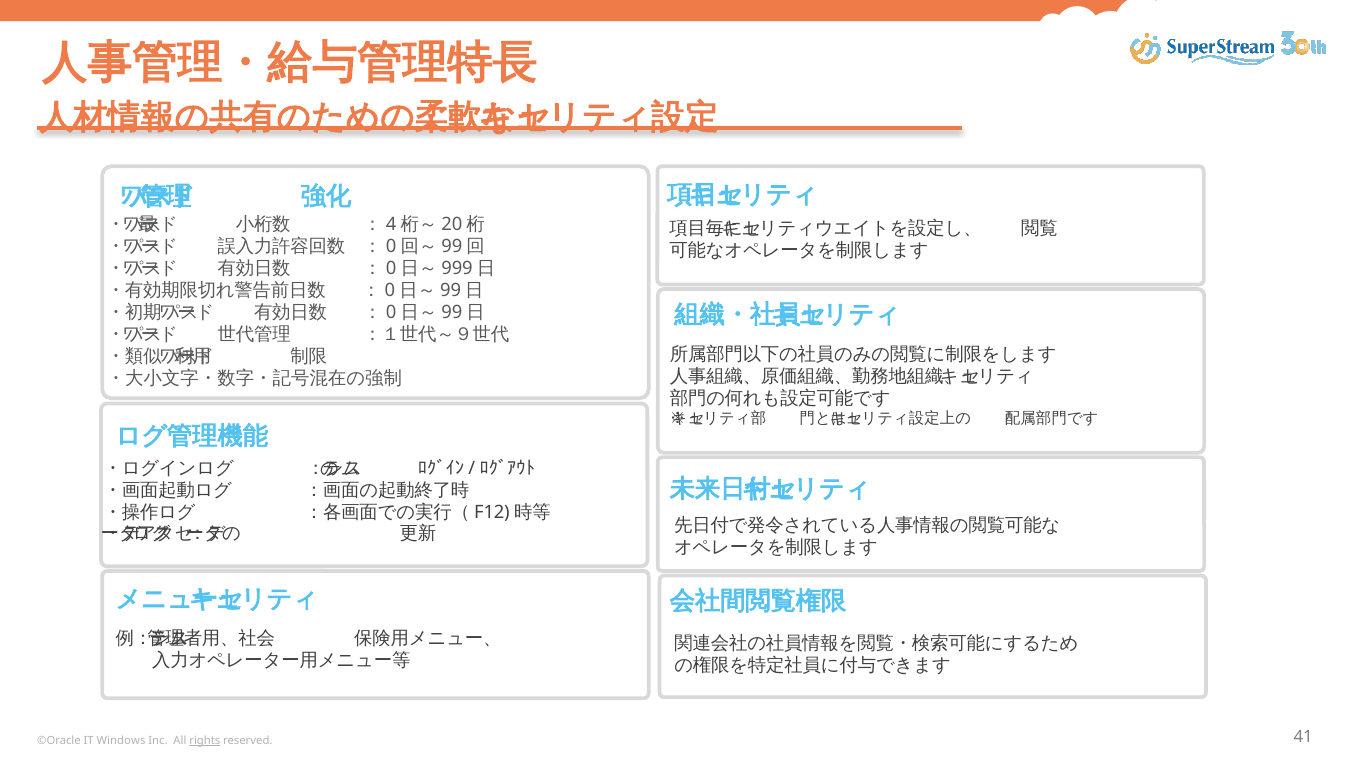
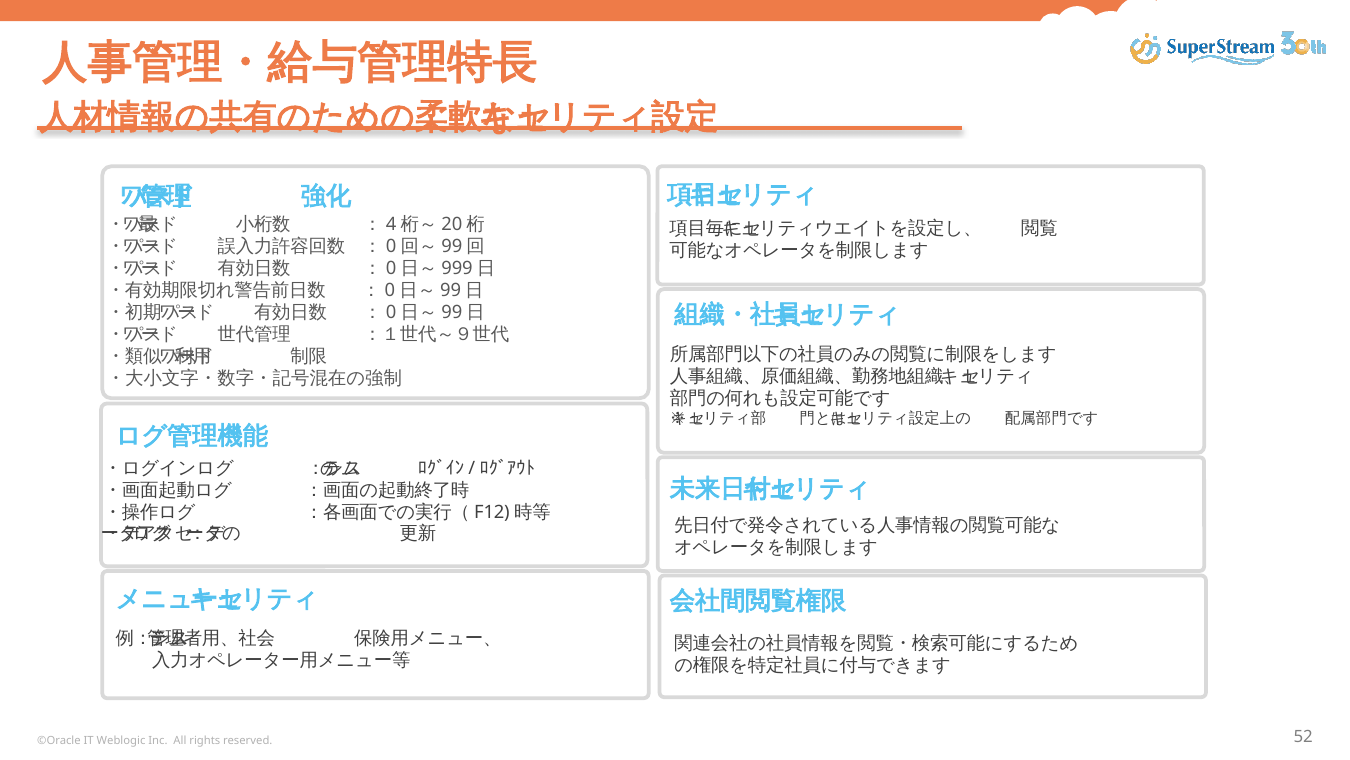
Windows: Windows -> Weblogic (121, 740)
rights underline: present -> none (205, 740)
41: 41 -> 52 (1303, 736)
